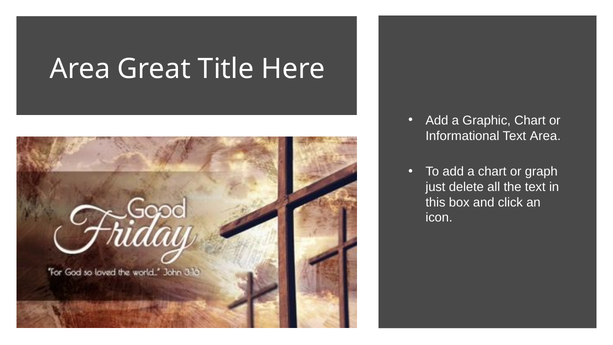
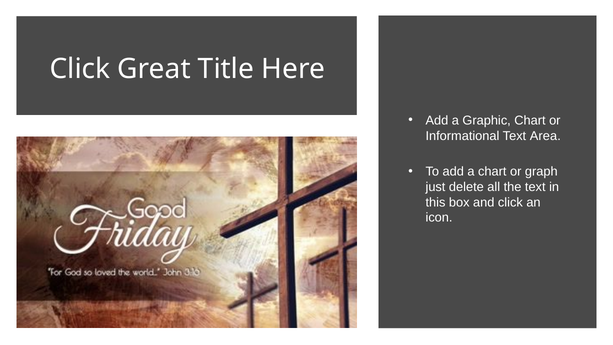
Area: Area -> Click (80, 69)
